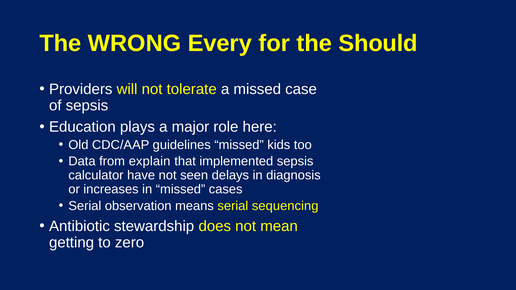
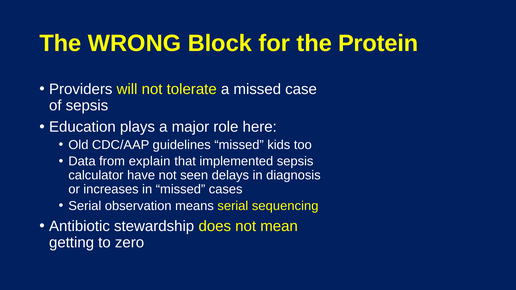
Every: Every -> Block (220, 43)
Should: Should -> Protein (378, 43)
